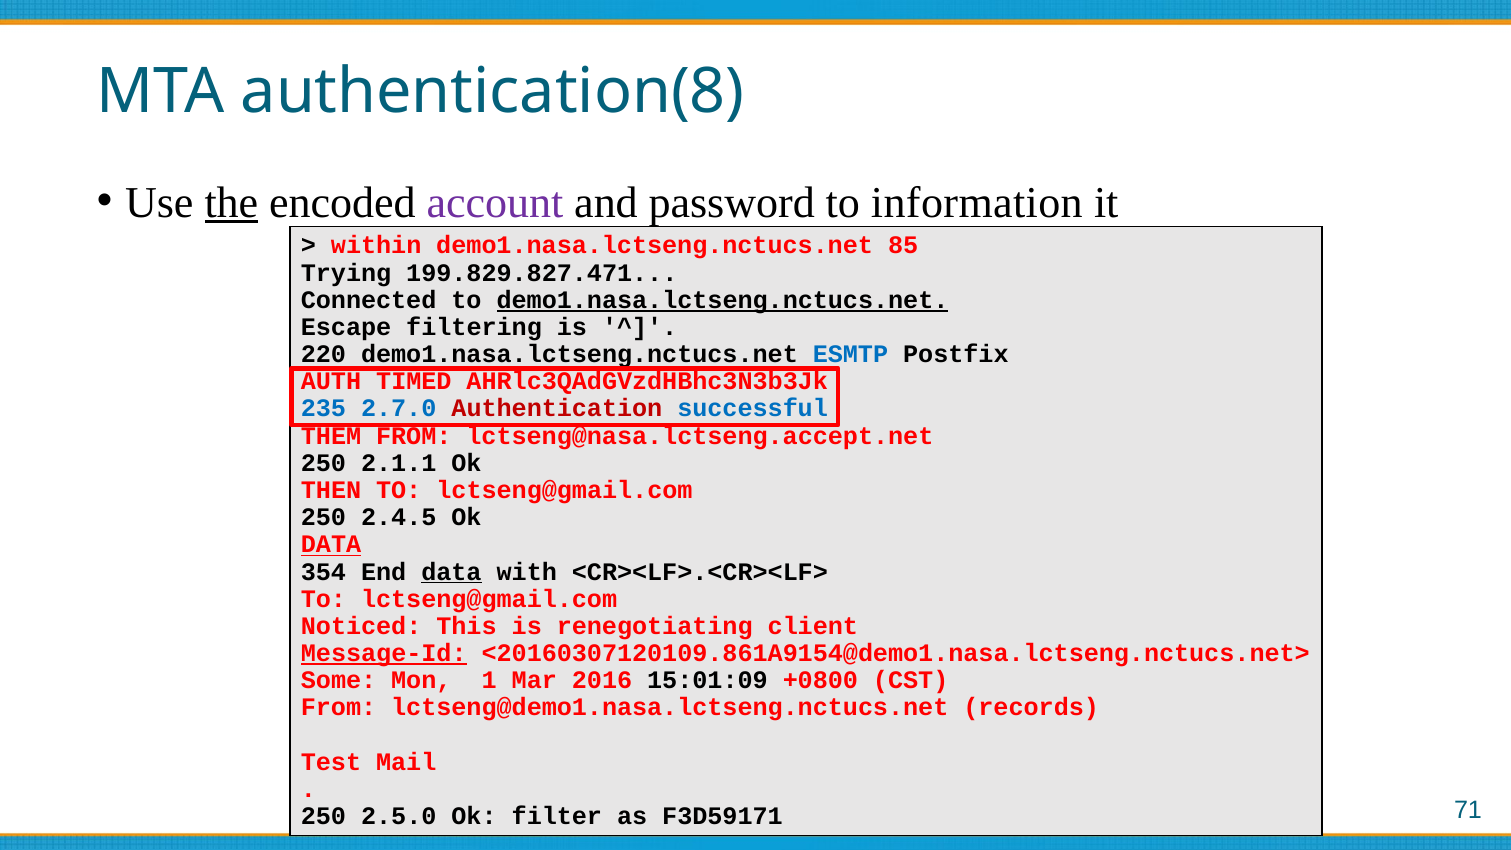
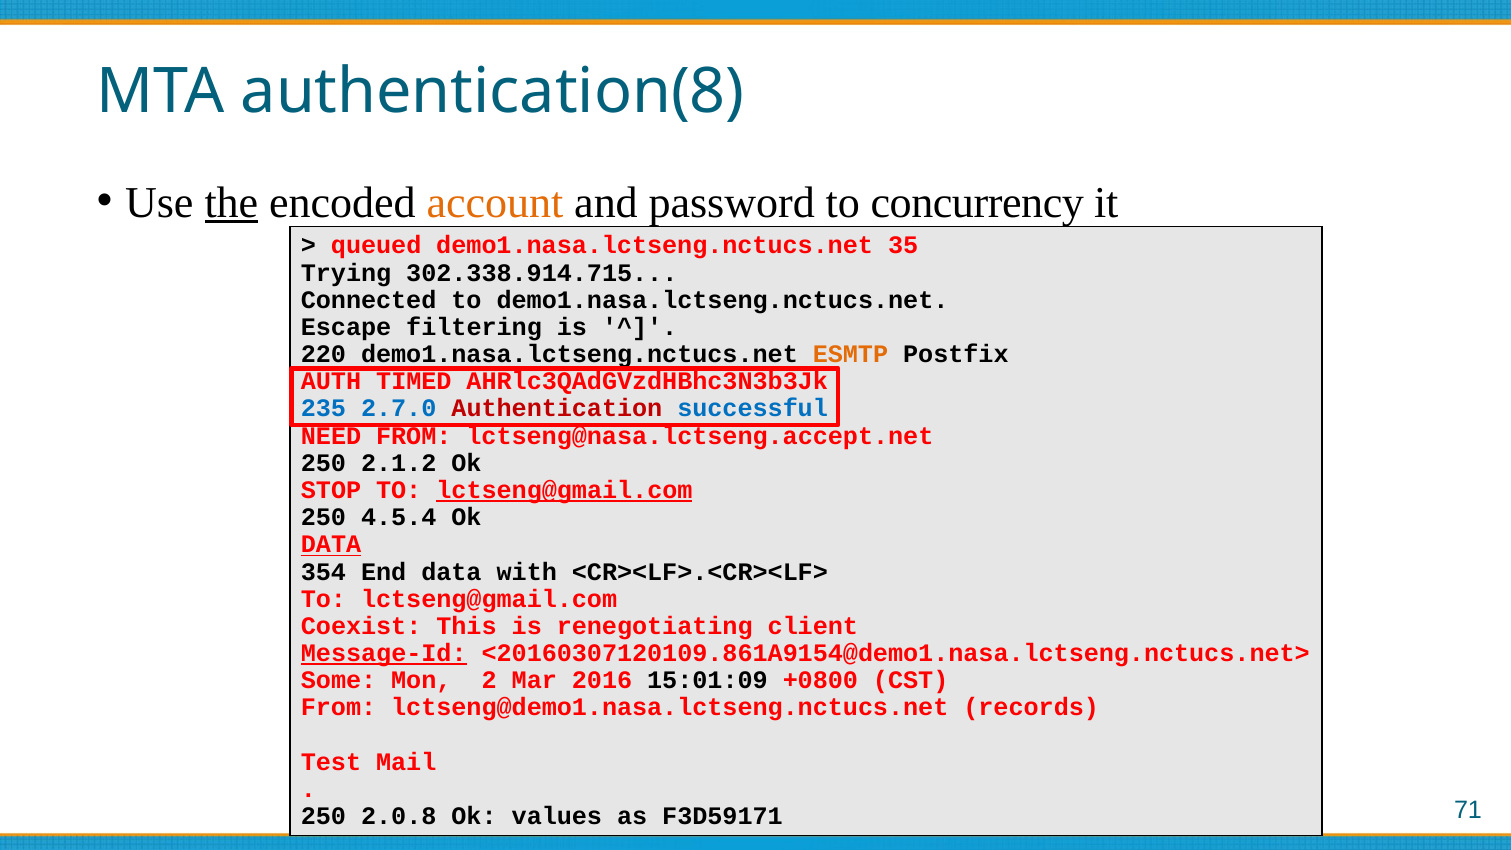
account colour: purple -> orange (495, 203)
information: information -> concurrency (977, 203)
within: within -> queued (376, 246)
85: 85 -> 35 (903, 246)
199.829.827.471: 199.829.827.471 -> 302.338.914.715 (542, 273)
demo1.nasa.lctseng.nctucs.net underline: present -> none (723, 300)
ESMTP colour: blue -> orange (850, 354)
THEM: THEM -> NEED (331, 436)
2.1.1: 2.1.1 -> 2.1.2 (399, 463)
THEN: THEN -> STOP (331, 490)
lctseng@gmail.com underline: none -> present (564, 490)
2.4.5: 2.4.5 -> 4.5.4 (399, 517)
data underline: present -> none (451, 572)
Noticed: Noticed -> Coexist (361, 626)
1: 1 -> 2 (489, 680)
2.5.0: 2.5.0 -> 2.0.8 (399, 816)
filter: filter -> values (557, 816)
